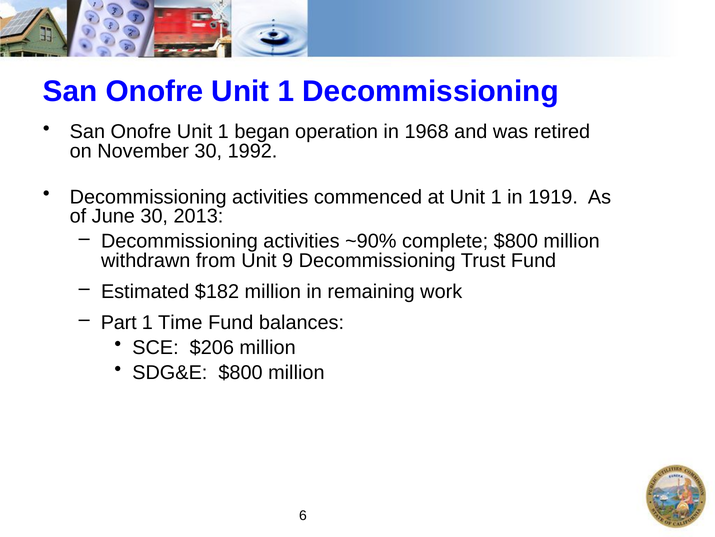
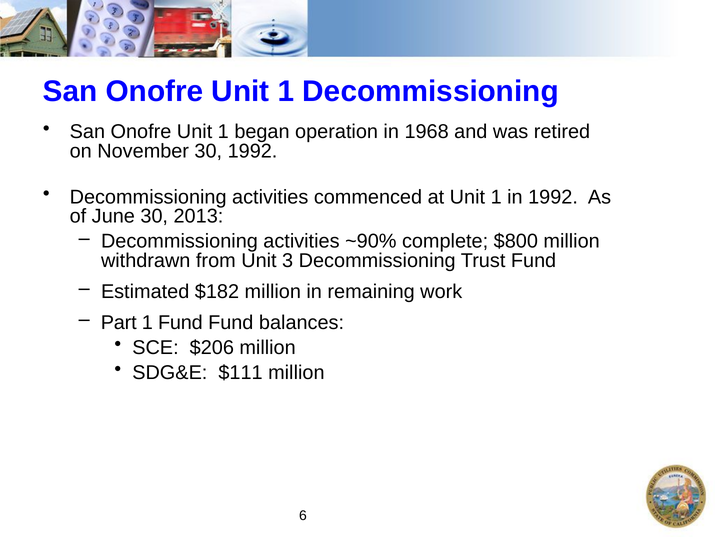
in 1919: 1919 -> 1992 (553, 197)
9: 9 -> 3 (288, 260)
1 Time: Time -> Fund (180, 322)
SDG&E $800: $800 -> $111 (241, 372)
